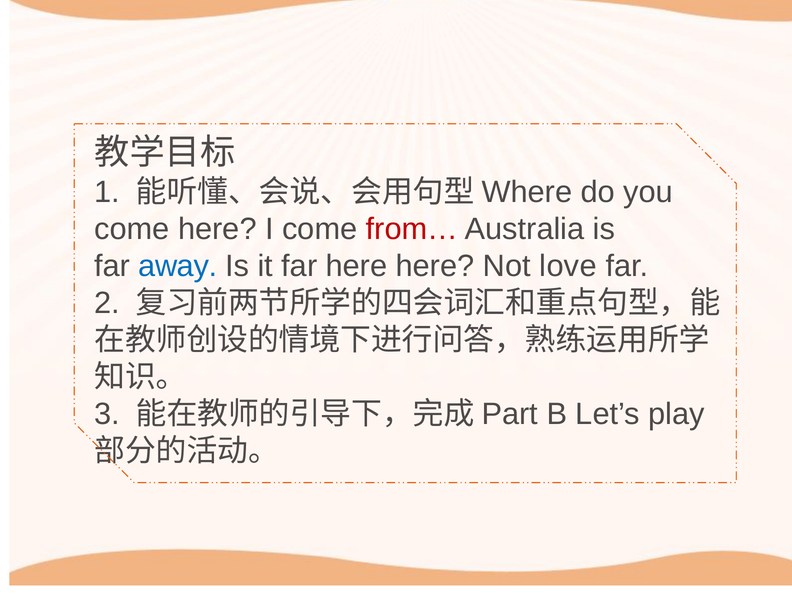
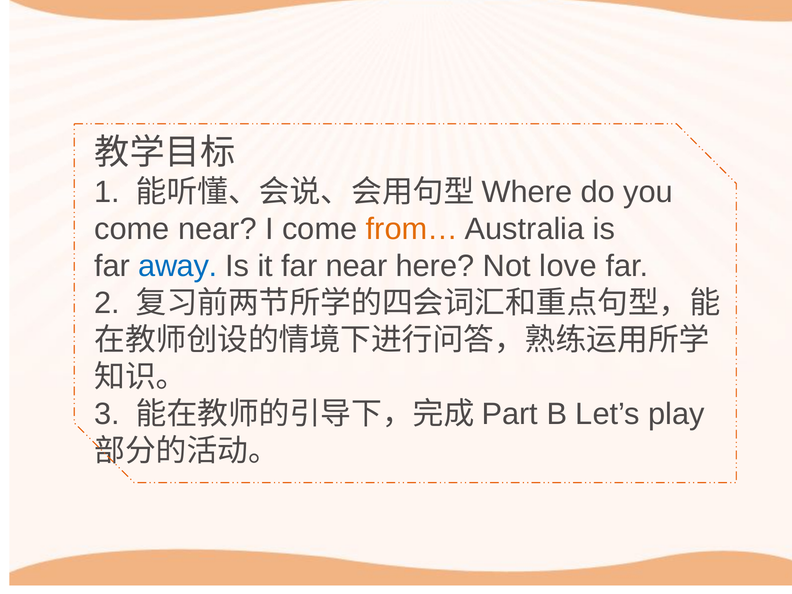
come here: here -> near (217, 229)
from… colour: red -> orange (412, 229)
far here: here -> near (357, 266)
